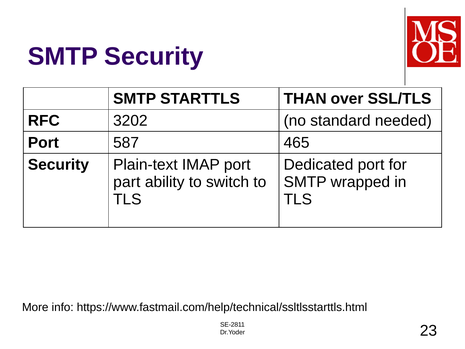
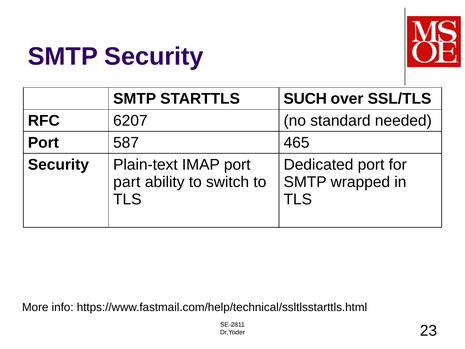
THAN: THAN -> SUCH (305, 99)
3202: 3202 -> 6207 (130, 121)
